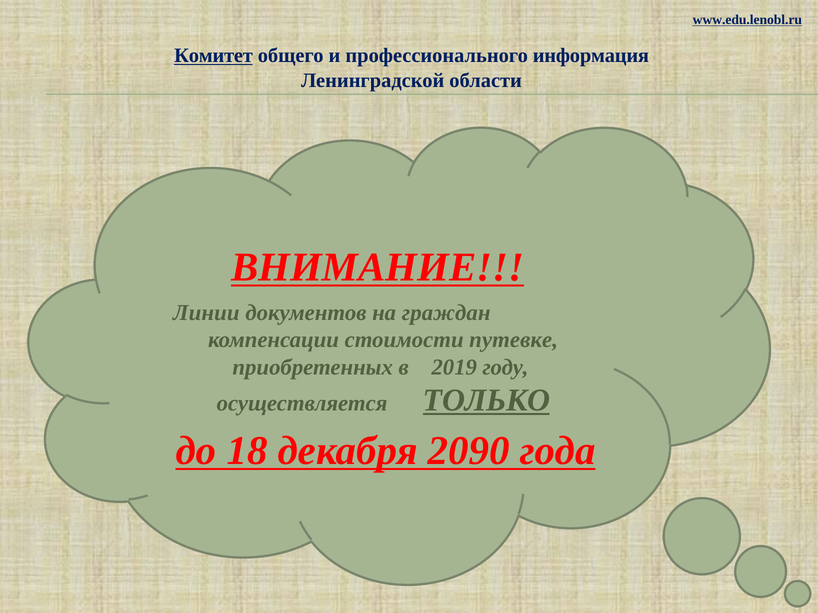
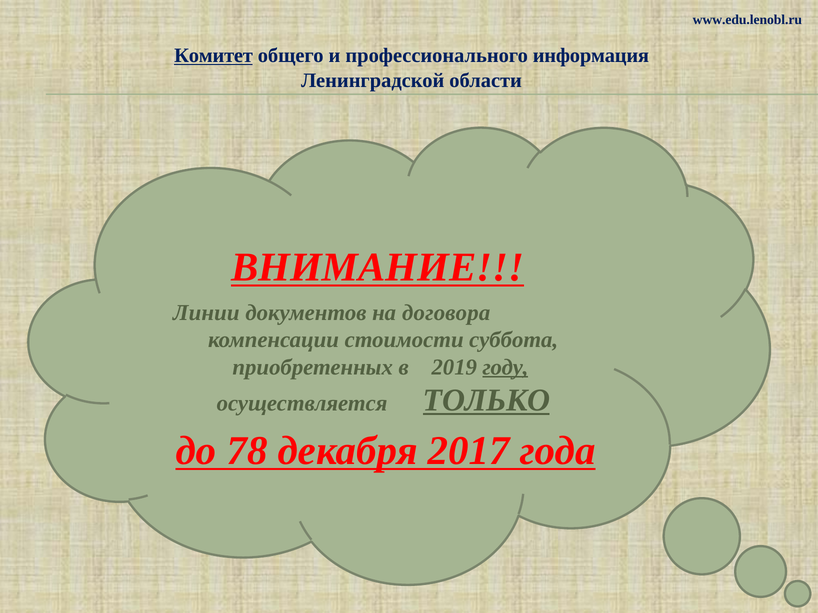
www.edu.lenobl.ru underline: present -> none (747, 20)
граждан: граждан -> договора (446, 313)
путевке: путевке -> суббота (514, 340)
году underline: none -> present (505, 367)
18: 18 -> 78 (247, 451)
2090: 2090 -> 2017 (469, 451)
